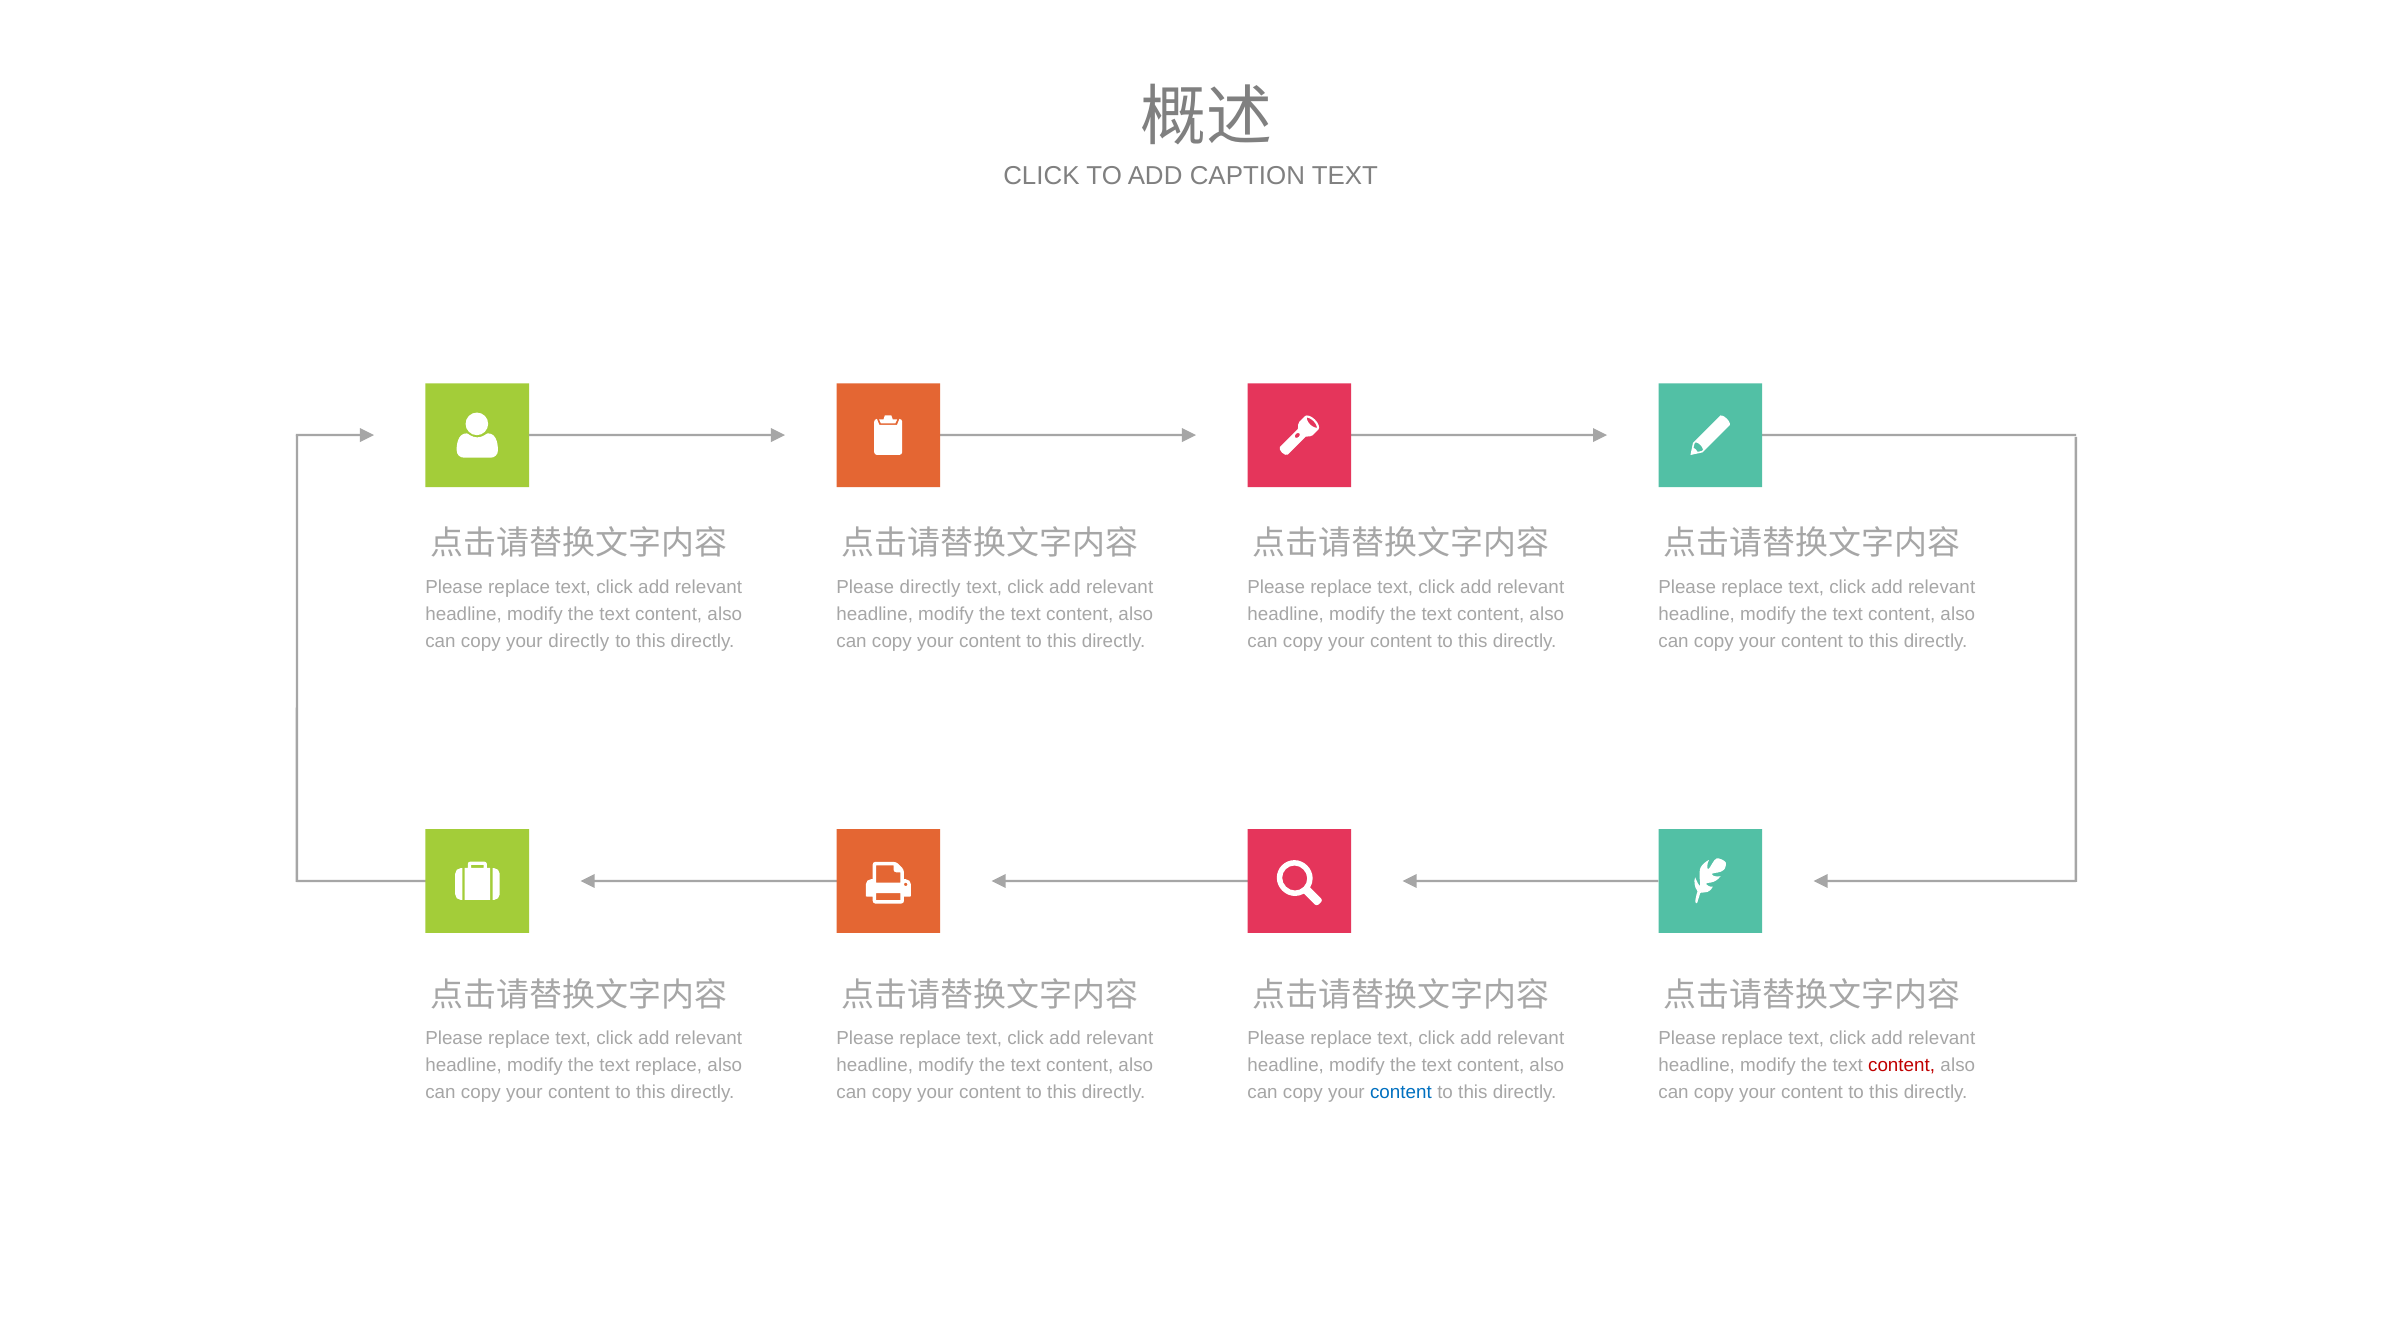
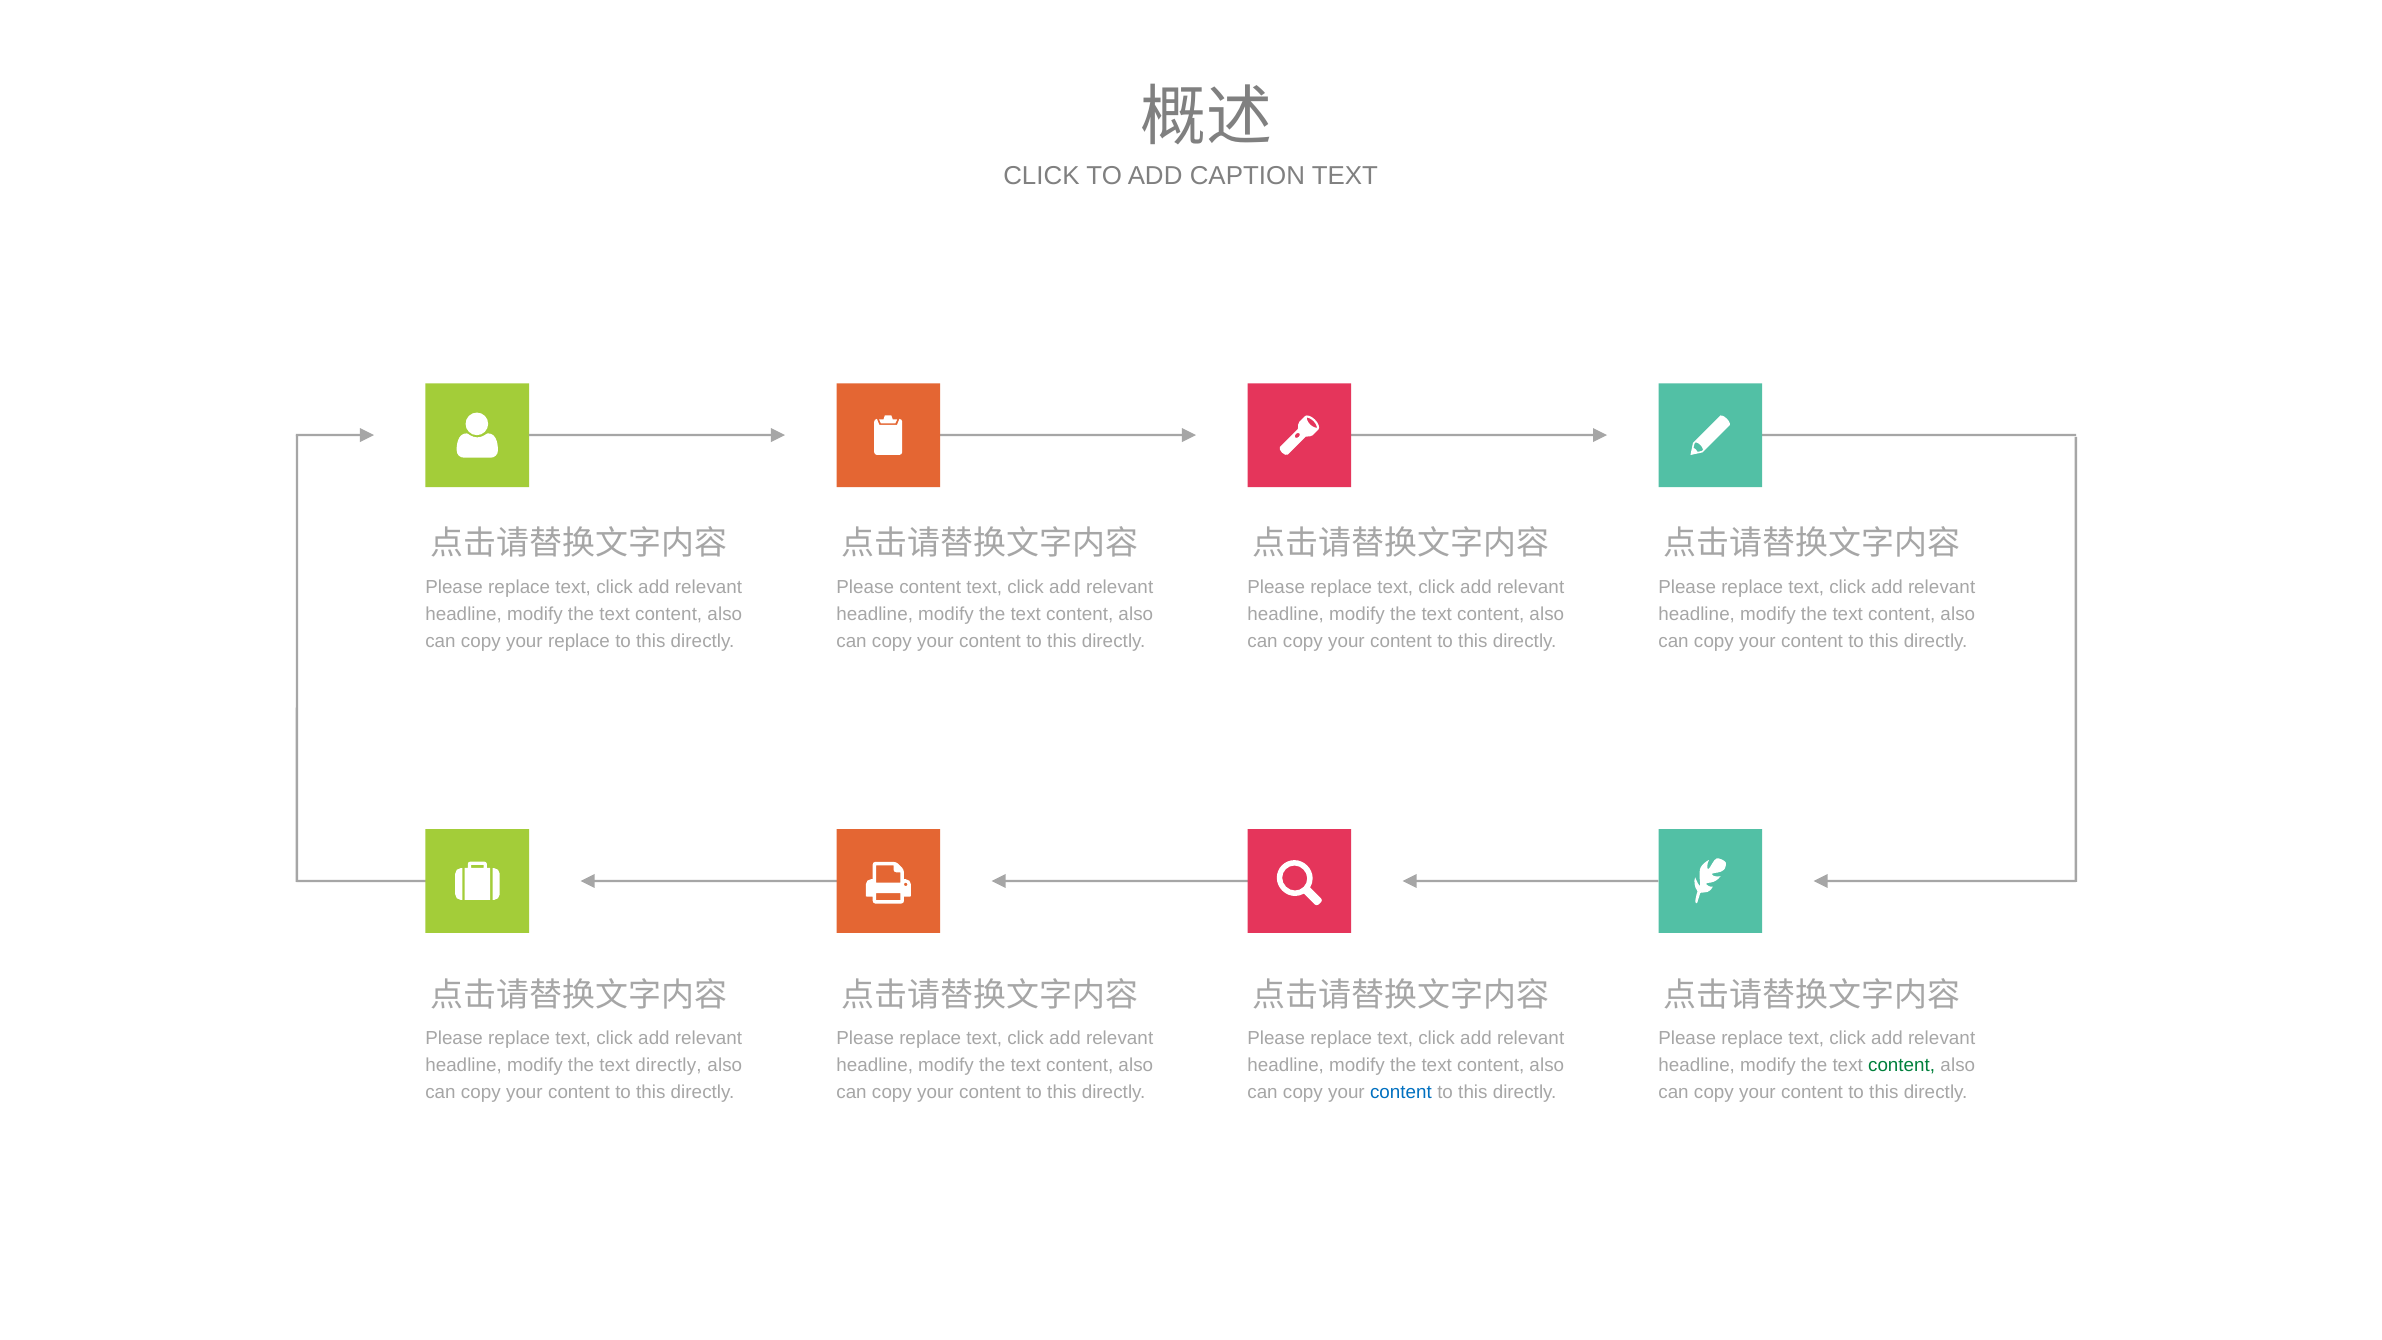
Please directly: directly -> content (930, 587)
your directly: directly -> replace (579, 641)
text replace: replace -> directly (668, 1065)
content colour: red -> green (1902, 1065)
